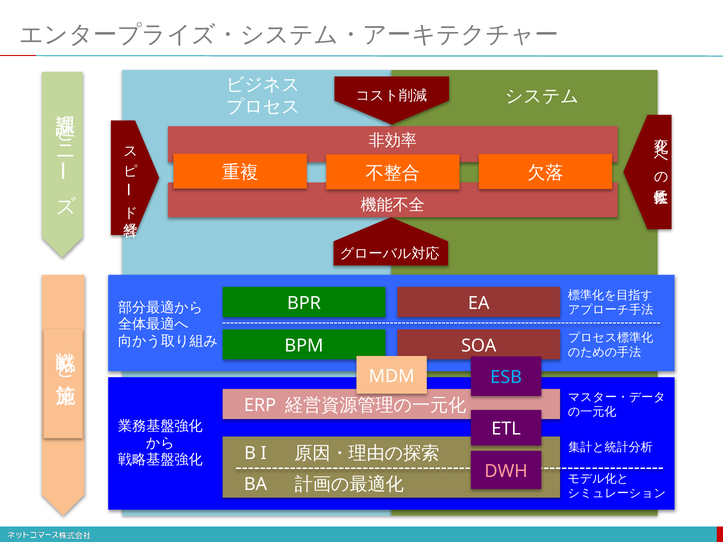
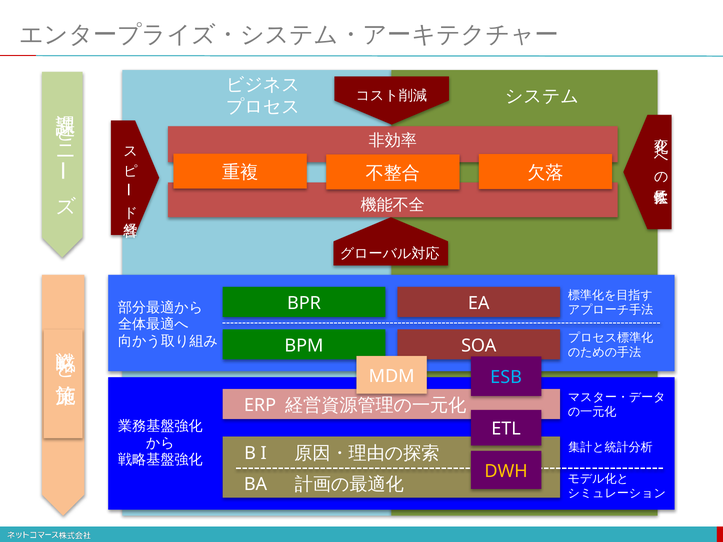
DWH colour: pink -> yellow (506, 471)
